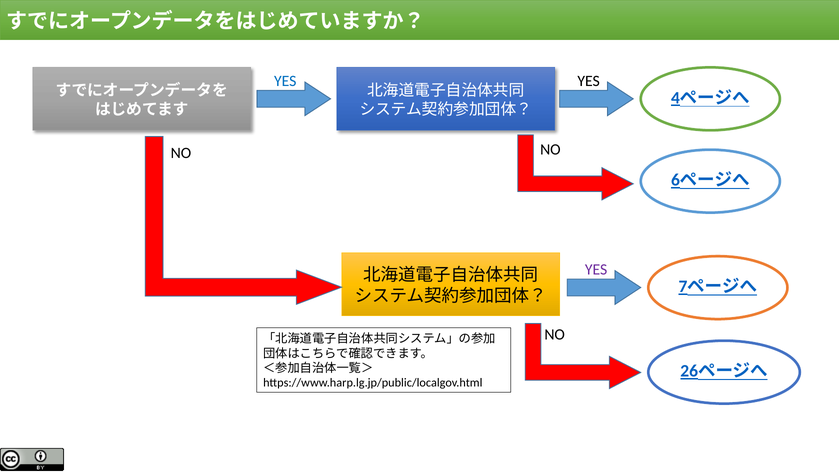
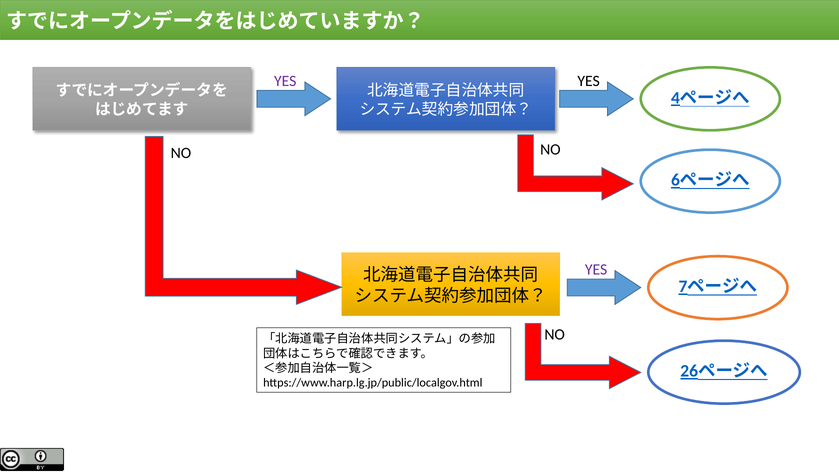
YES colour: blue -> purple (285, 81)
